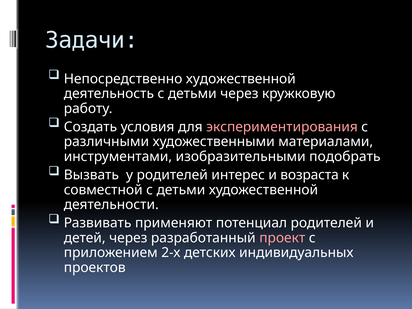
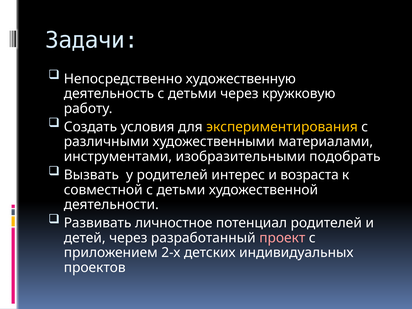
Непосредственно художественной: художественной -> художественную (241, 79)
экспериментирования colour: pink -> yellow (282, 127)
применяют: применяют -> личностное (174, 223)
